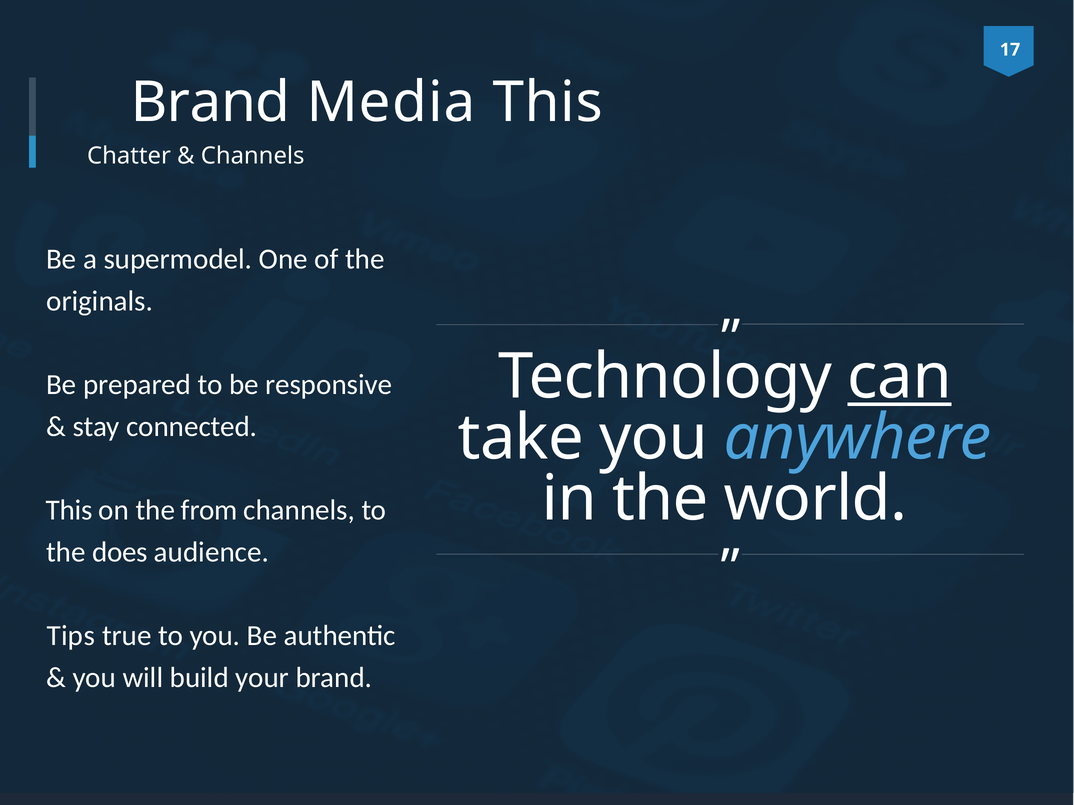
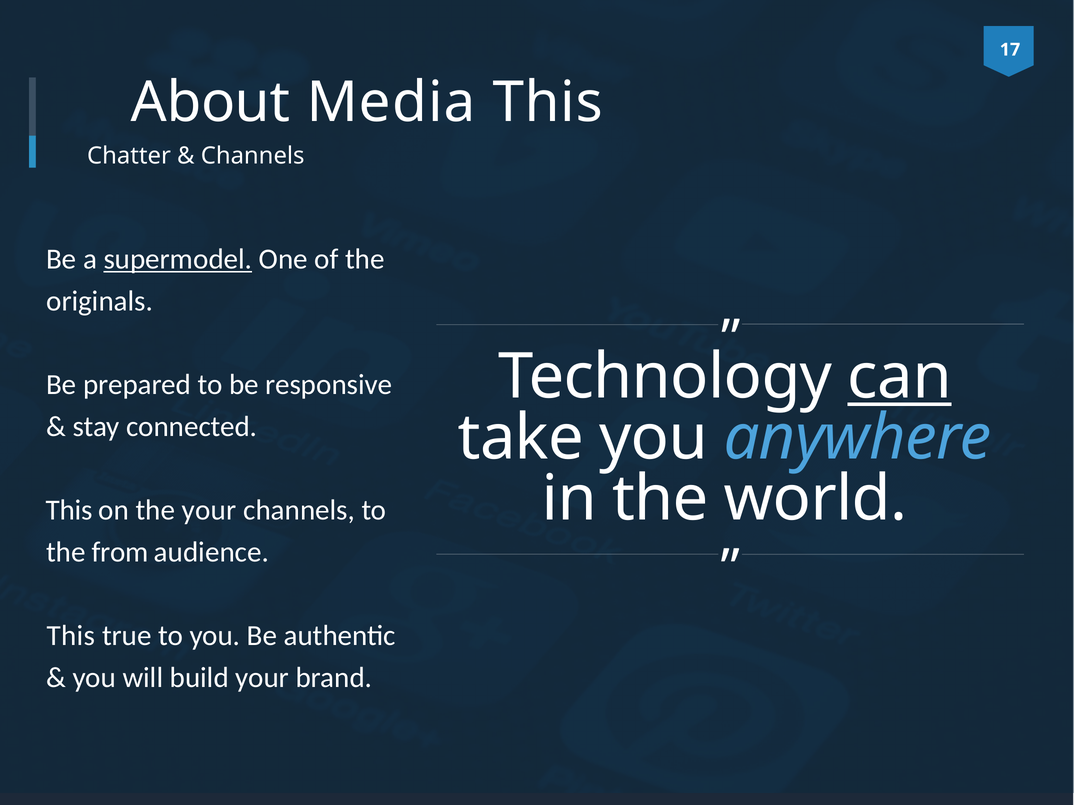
Brand: Brand -> About (210, 102)
supermodel underline: none -> present (178, 259)
the from: from -> your (209, 511)
does: does -> from (120, 553)
Tips: Tips -> This (71, 636)
